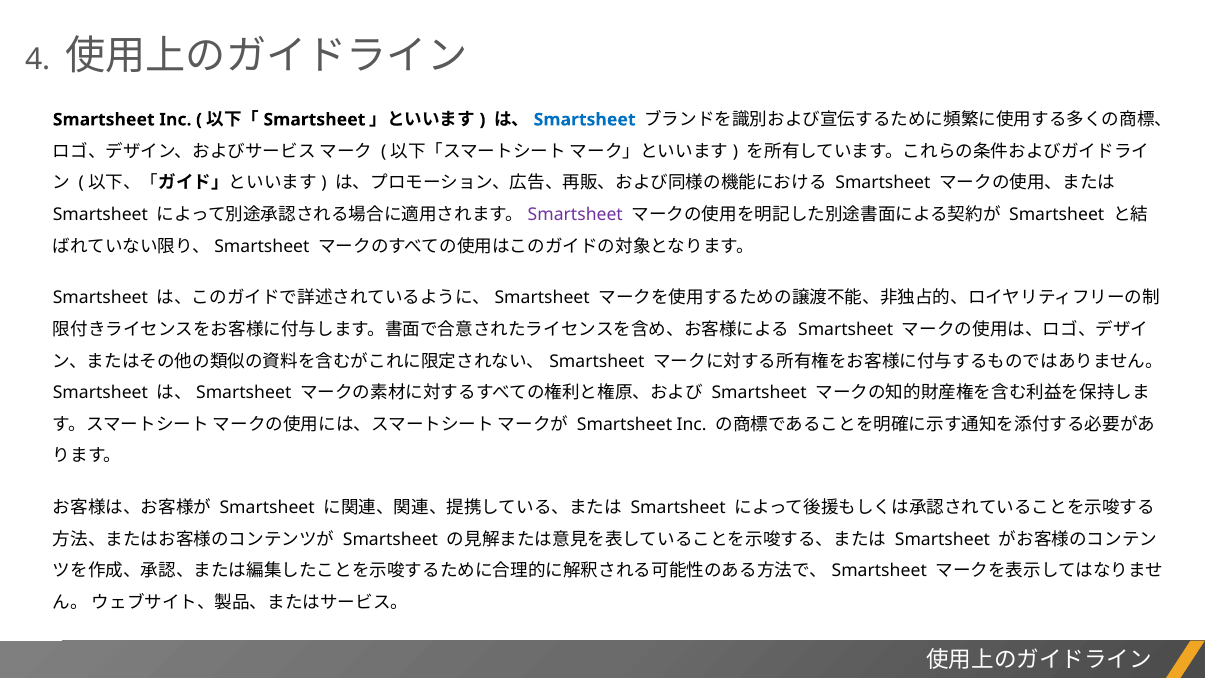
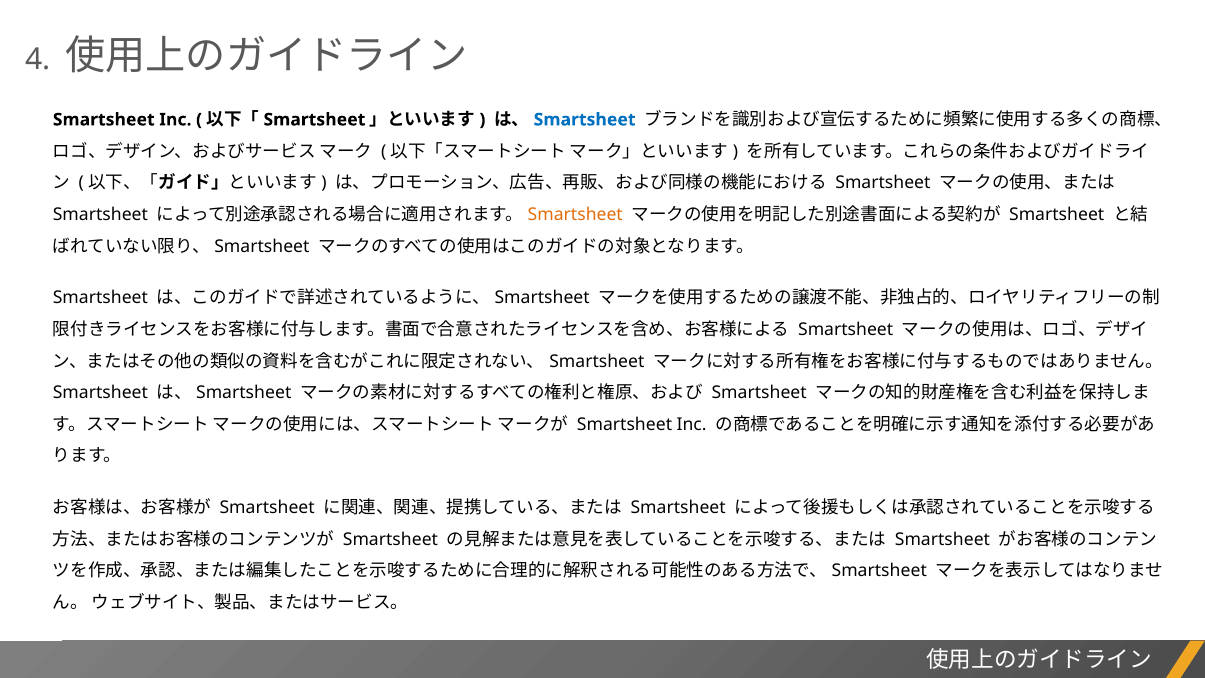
Smartsheet colour: purple -> orange (575, 215)
